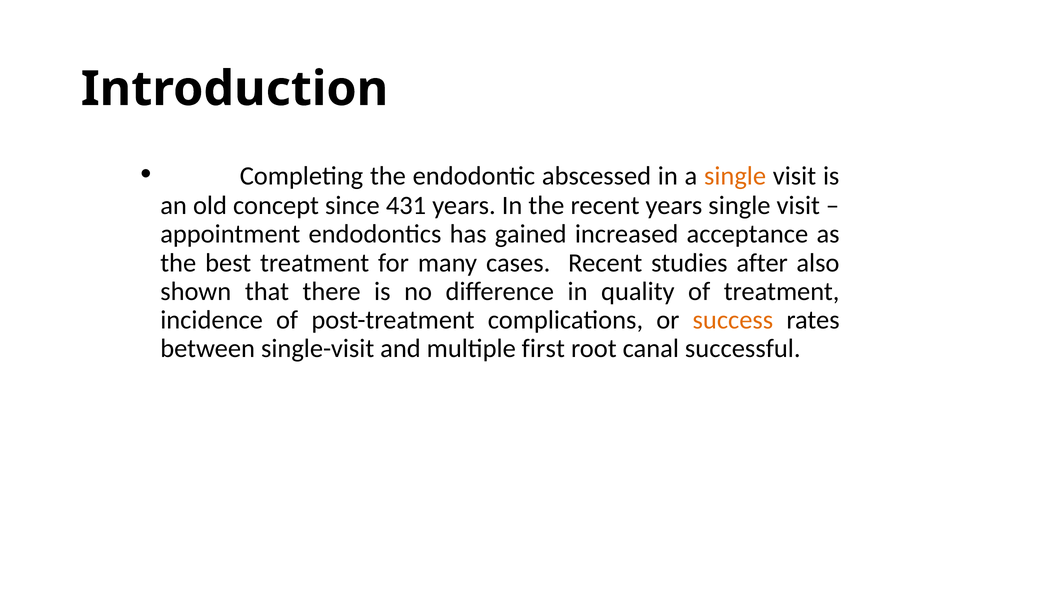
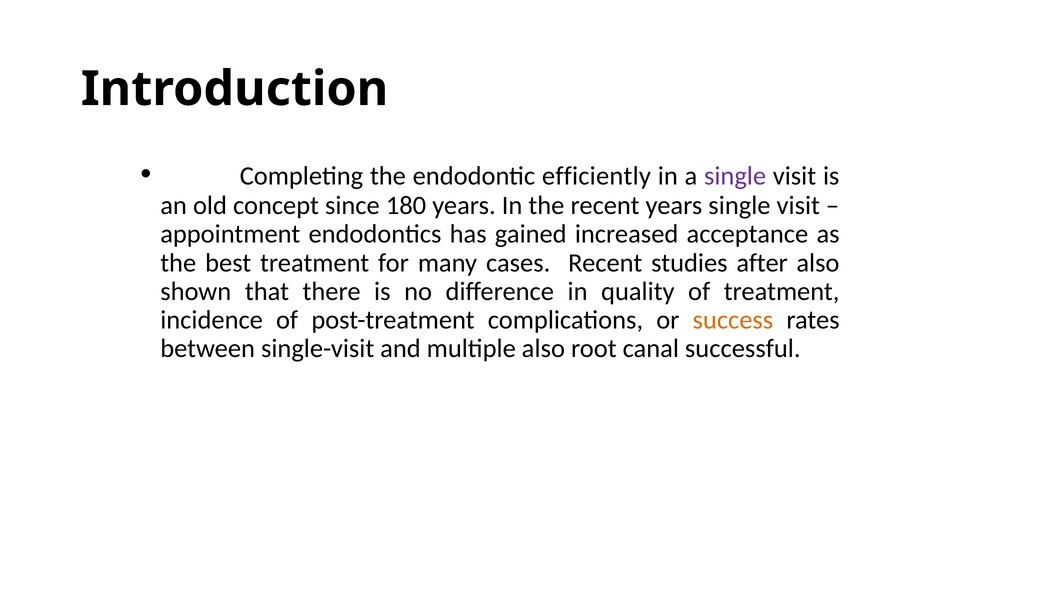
abscessed: abscessed -> efficiently (596, 176)
single colour: orange -> purple (735, 176)
431: 431 -> 180 (406, 206)
multiple first: first -> also (543, 349)
